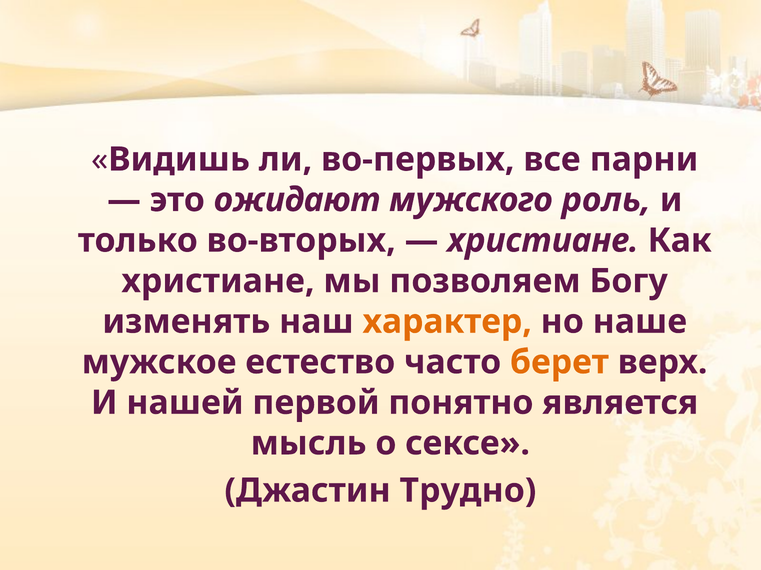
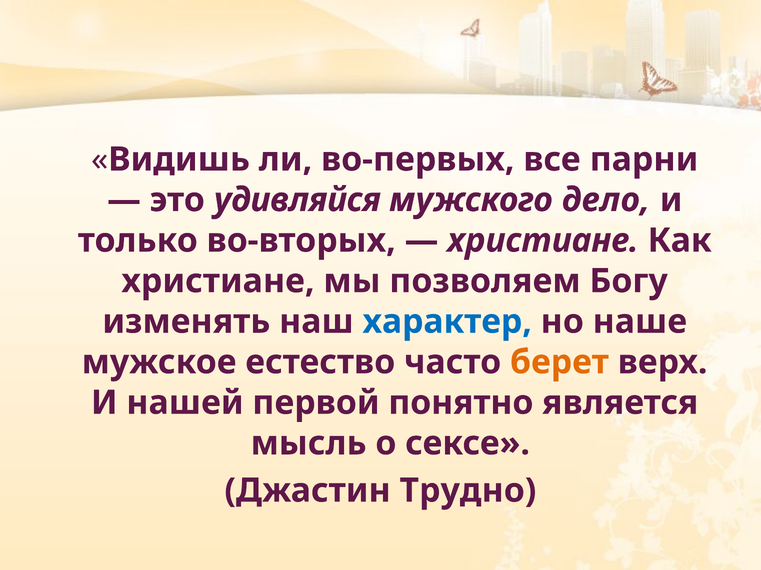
ожидают: ожидают -> удивляйся (297, 200)
роль: роль -> дело (606, 200)
характер colour: orange -> blue (447, 322)
